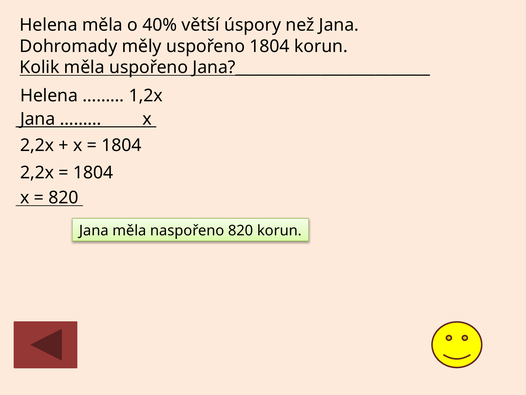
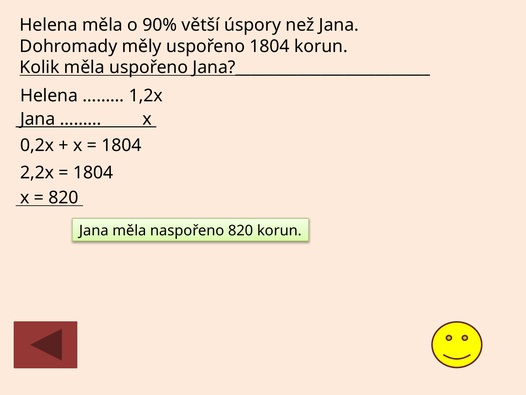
40%: 40% -> 90% (160, 25)
2,2x: 2,2x -> 0,2x (37, 145)
